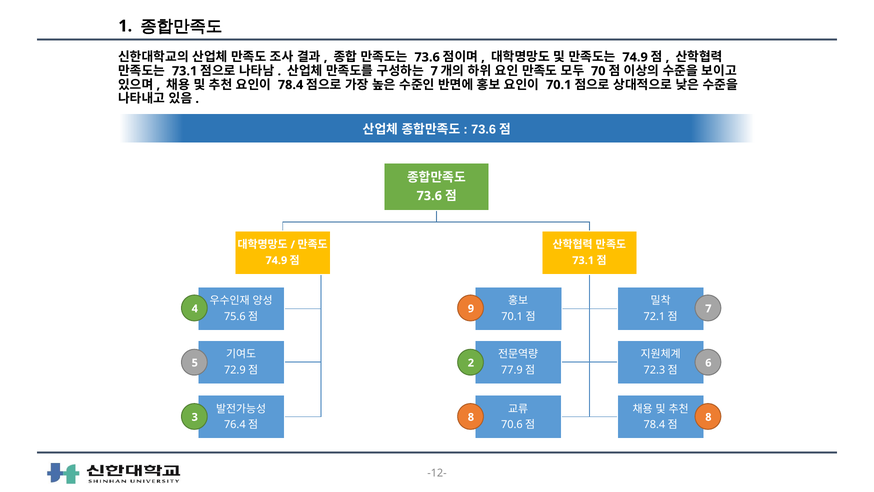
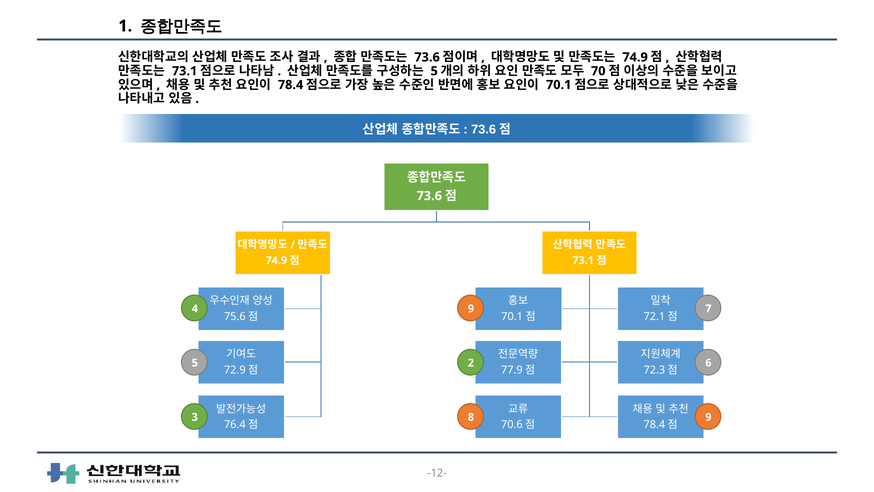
7: 7 -> 5 (434, 71)
8: 8 -> 9 (708, 417)
